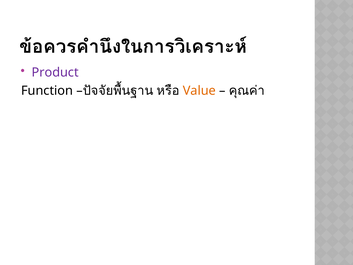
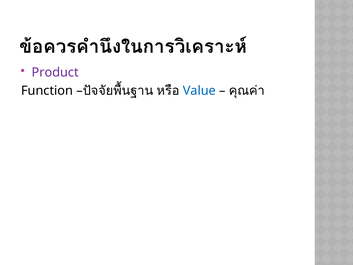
Value colour: orange -> blue (199, 91)
